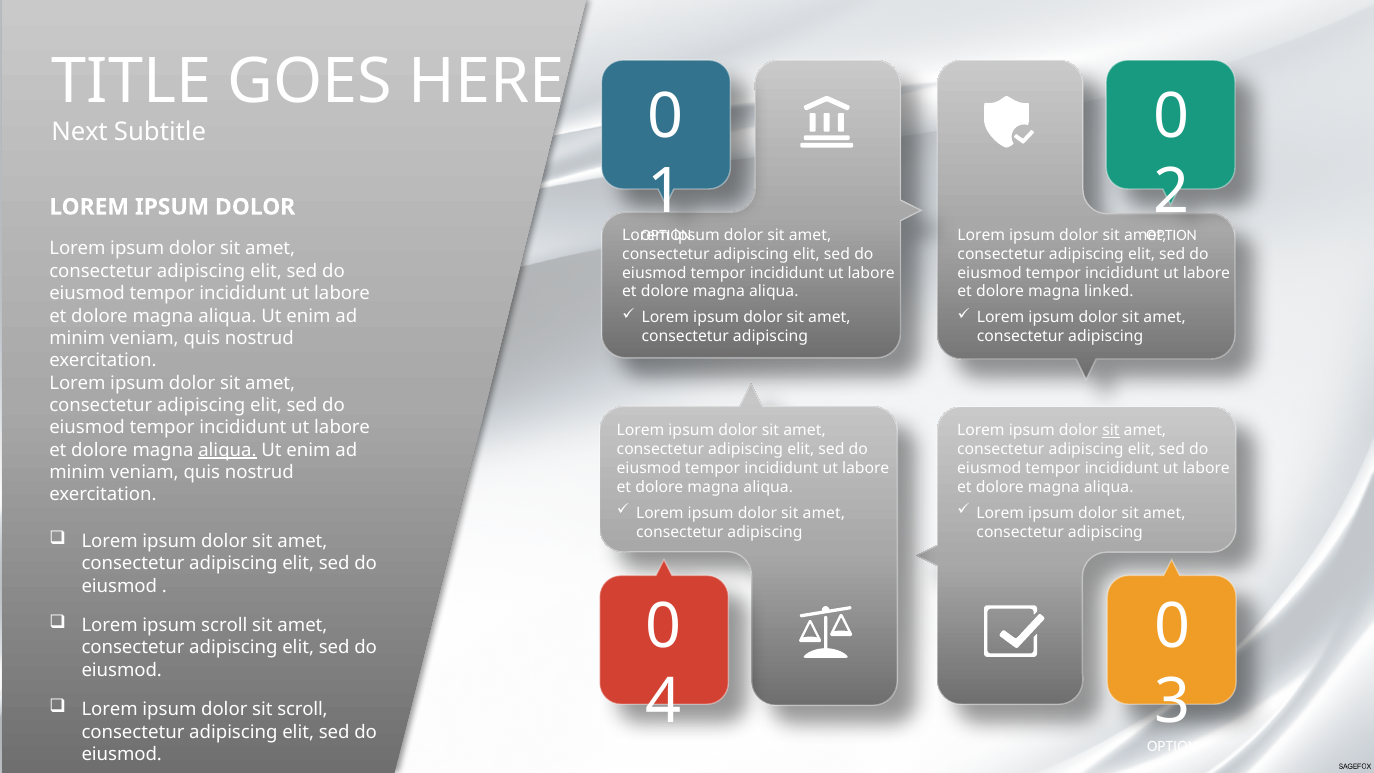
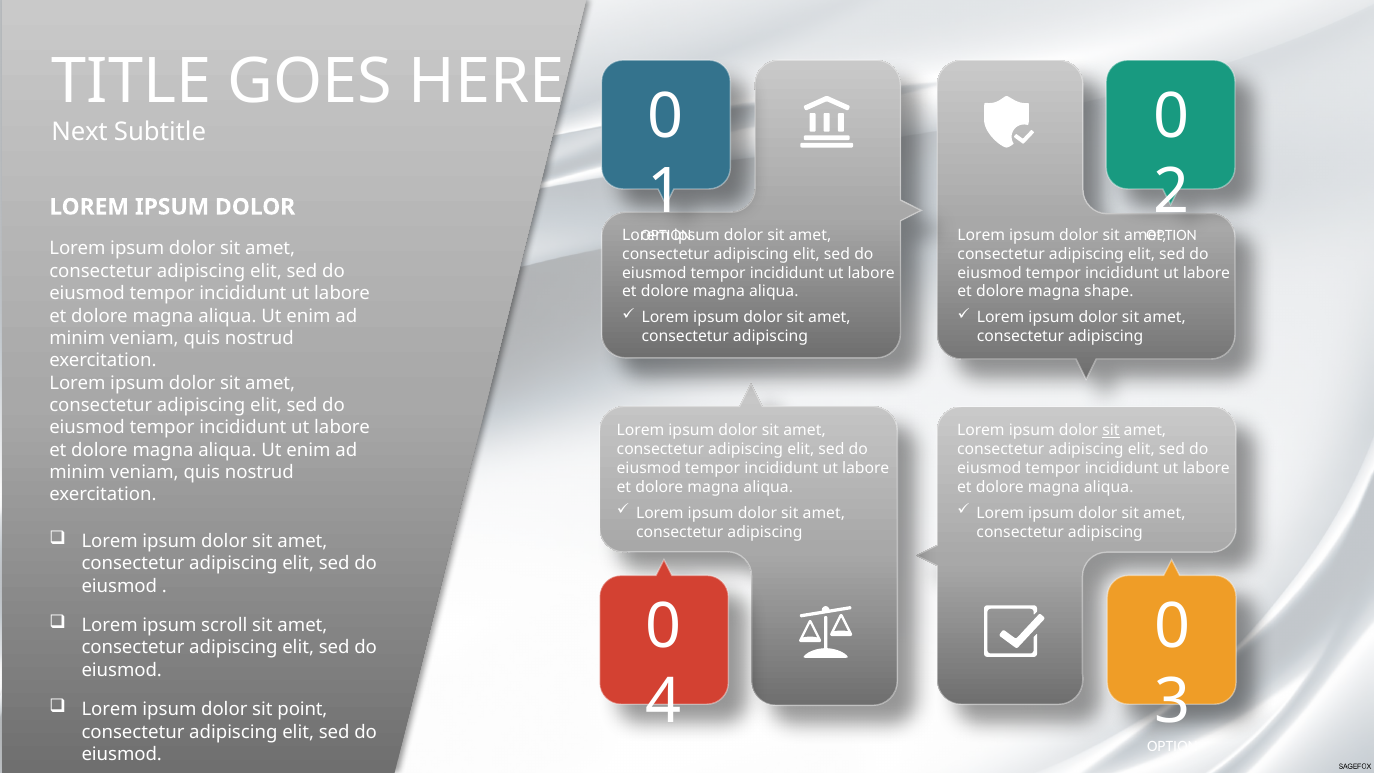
linked: linked -> shape (1109, 292)
aliqua underline: present -> none (227, 450)
sit scroll: scroll -> point (302, 710)
